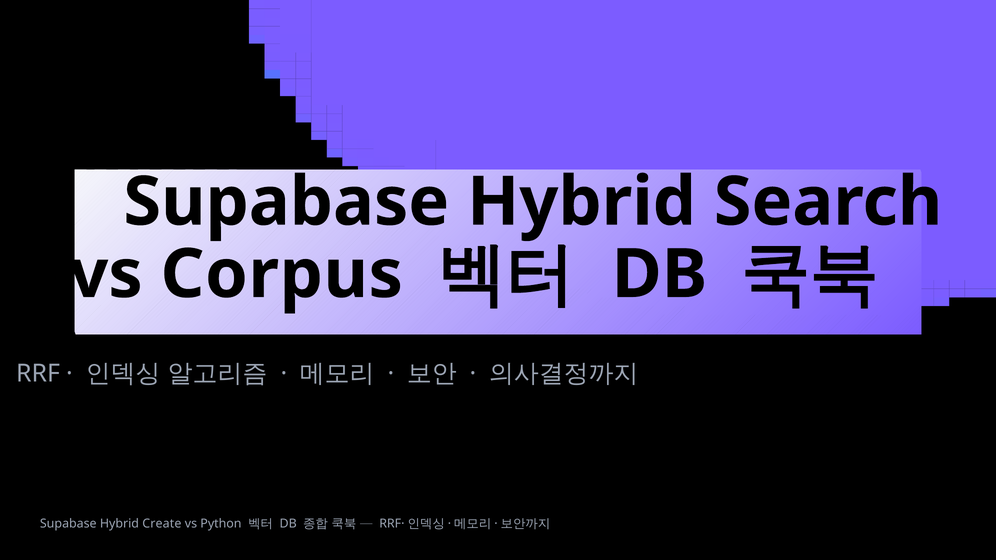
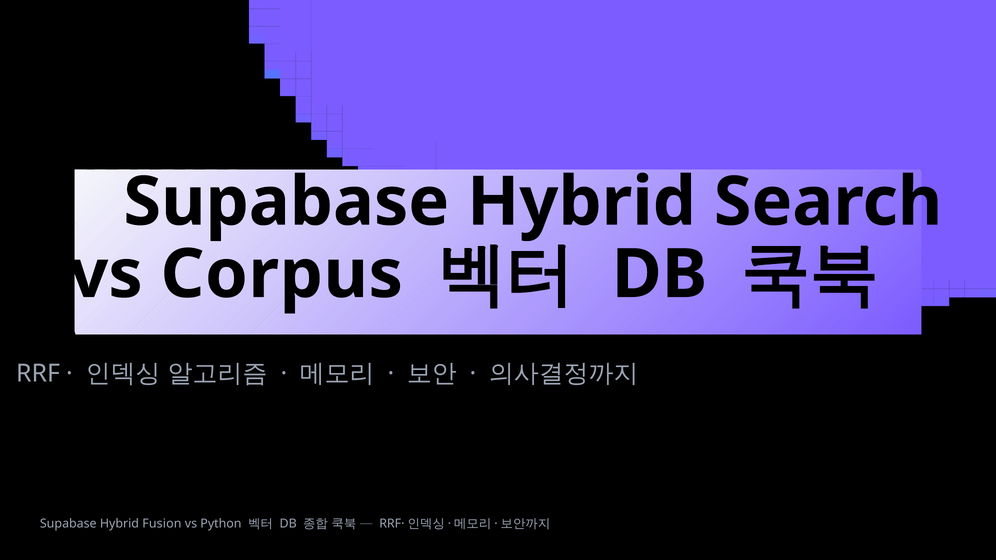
Create: Create -> Fusion (162, 524)
